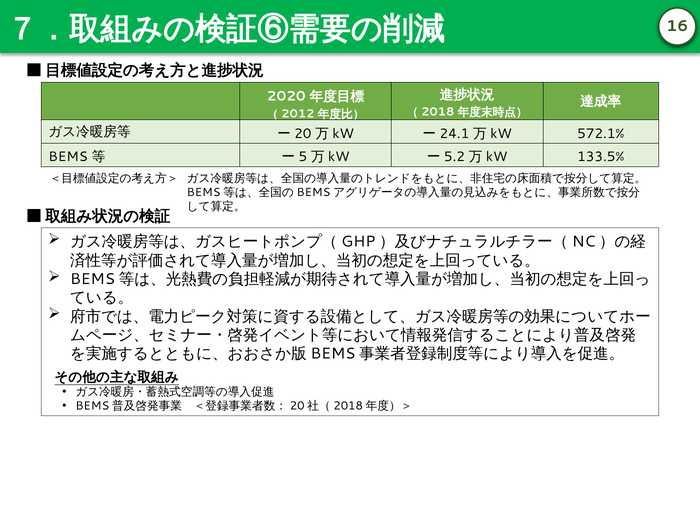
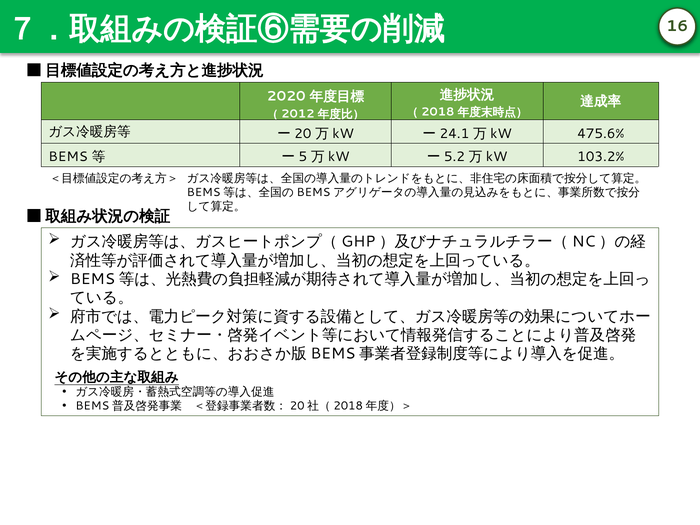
572.1%: 572.1% -> 475.6% (601, 134)
133.5%: 133.5% -> 103.2% (601, 157)
